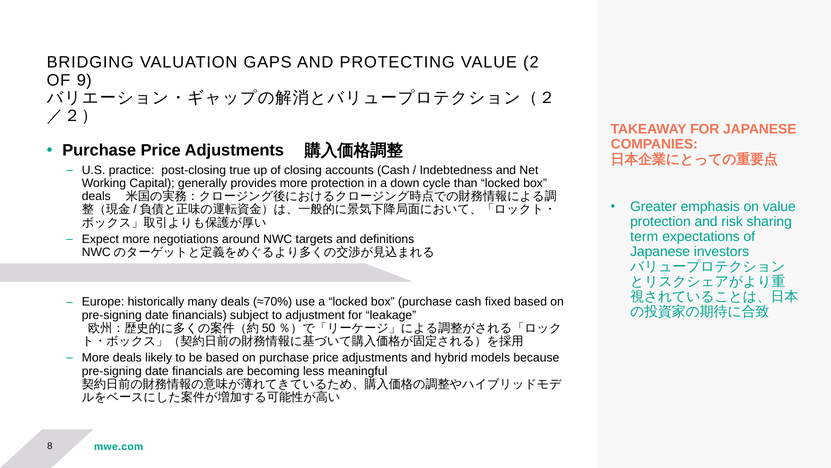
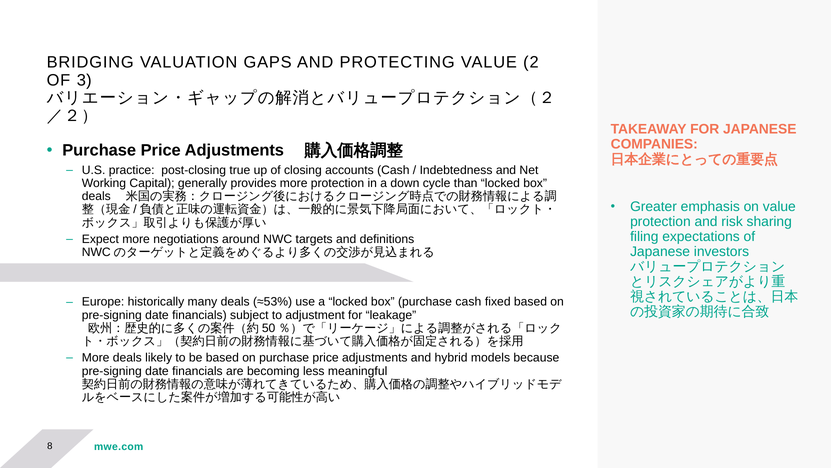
9: 9 -> 3 (84, 80)
term: term -> filing (644, 236)
≈70%: ≈70% -> ≈53% (273, 302)
